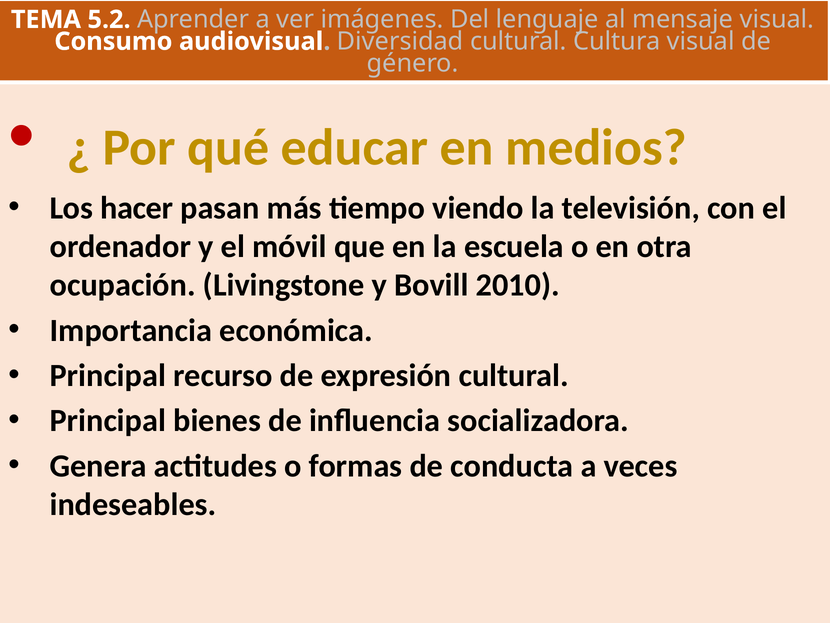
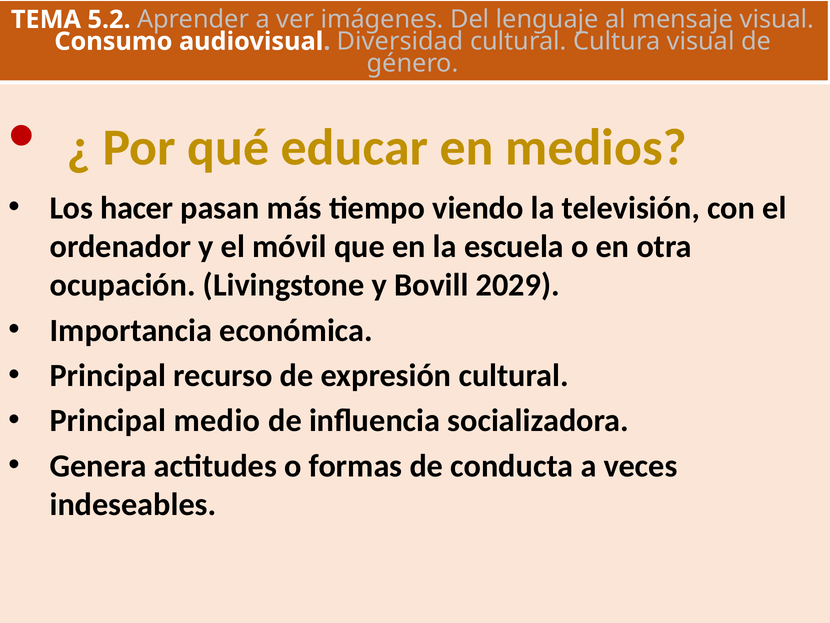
2010: 2010 -> 2029 (518, 285)
bienes: bienes -> medio (217, 420)
